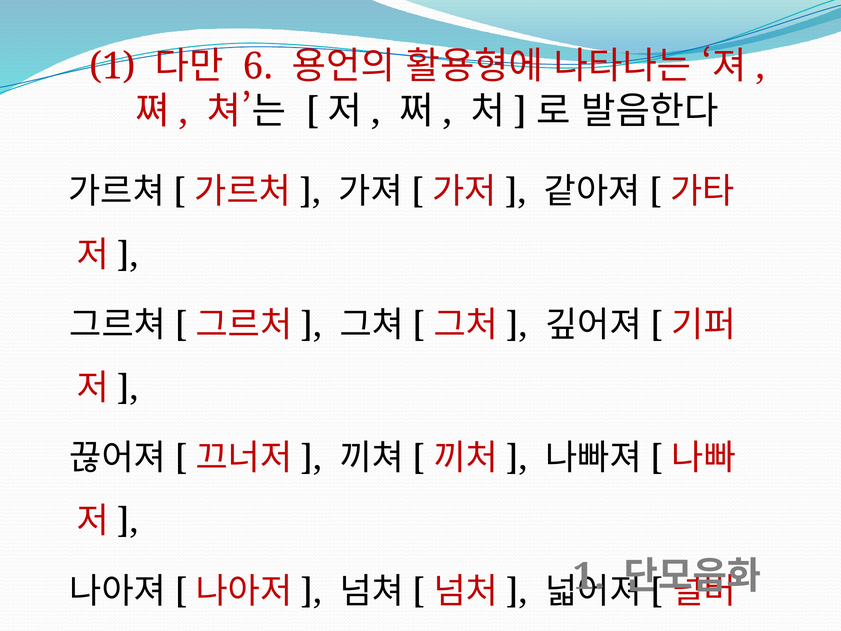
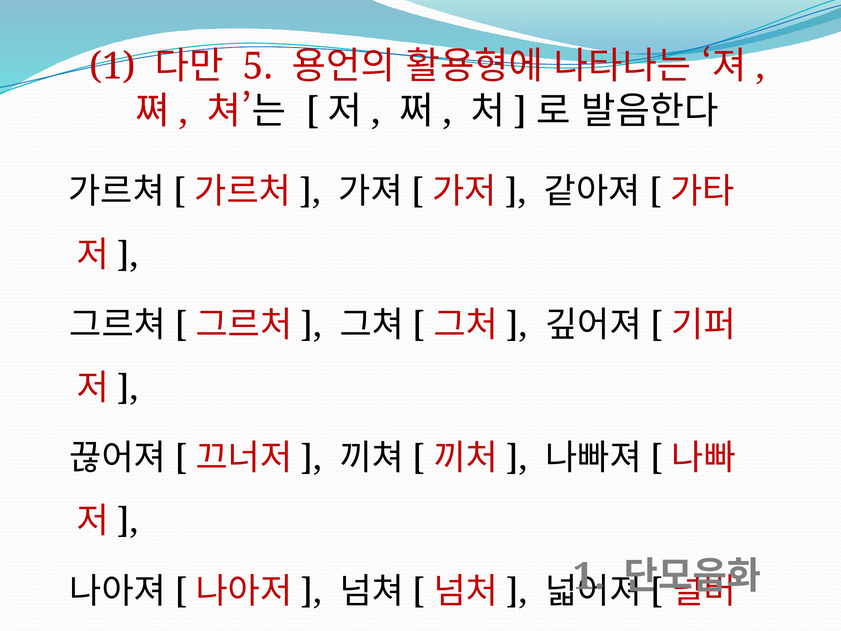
6: 6 -> 5 (258, 66)
